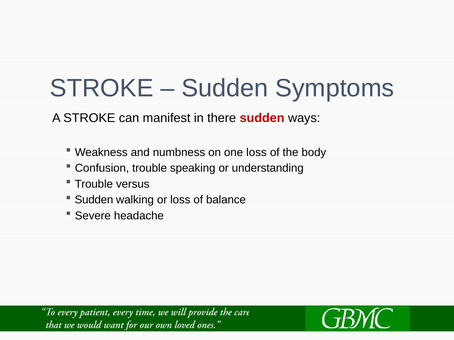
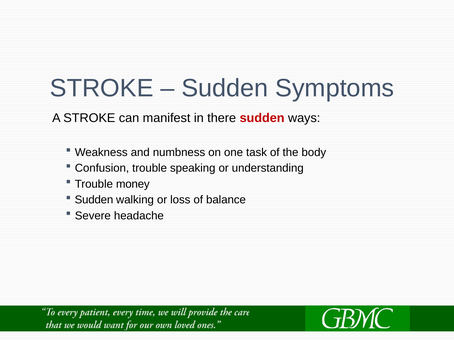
one loss: loss -> task (257, 152)
versus: versus -> money (133, 184)
